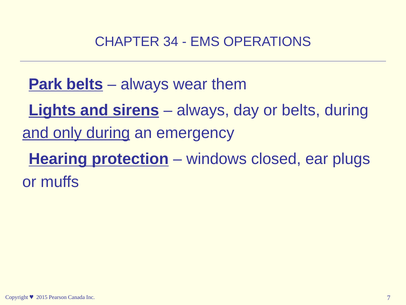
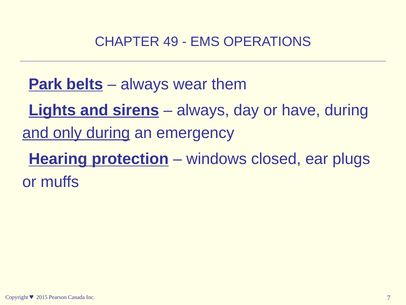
34: 34 -> 49 (171, 42)
or belts: belts -> have (301, 110)
